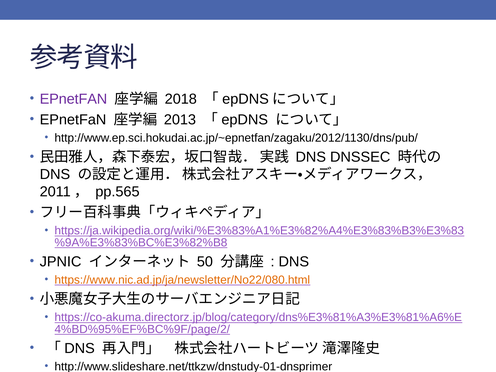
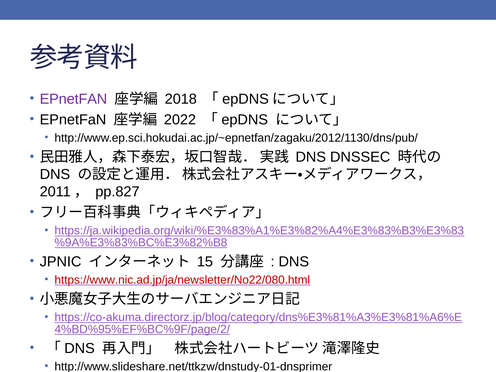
2013: 2013 -> 2022 (180, 120)
pp.565: pp.565 -> pp.827 (117, 192)
50: 50 -> 15 (205, 262)
https://www.nic.ad.jp/ja/newsletter/No22/080.html colour: orange -> red (182, 280)
